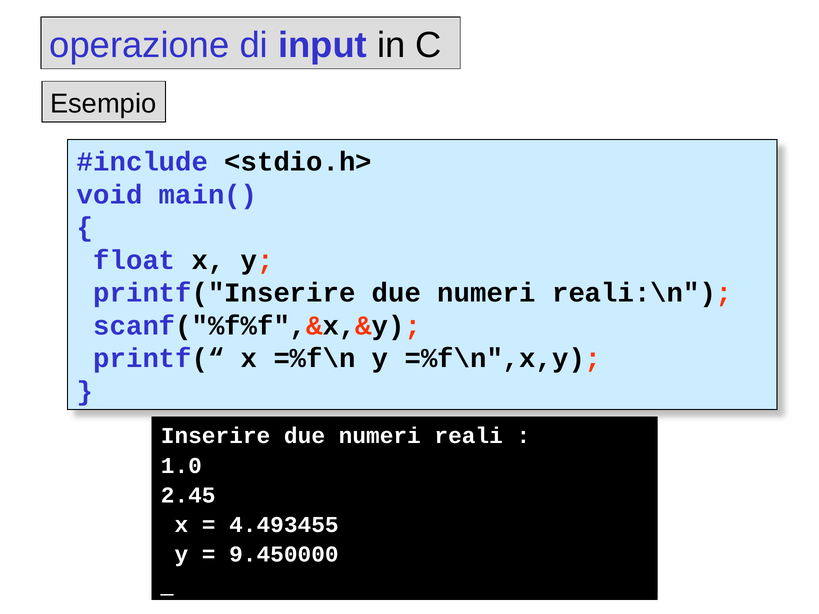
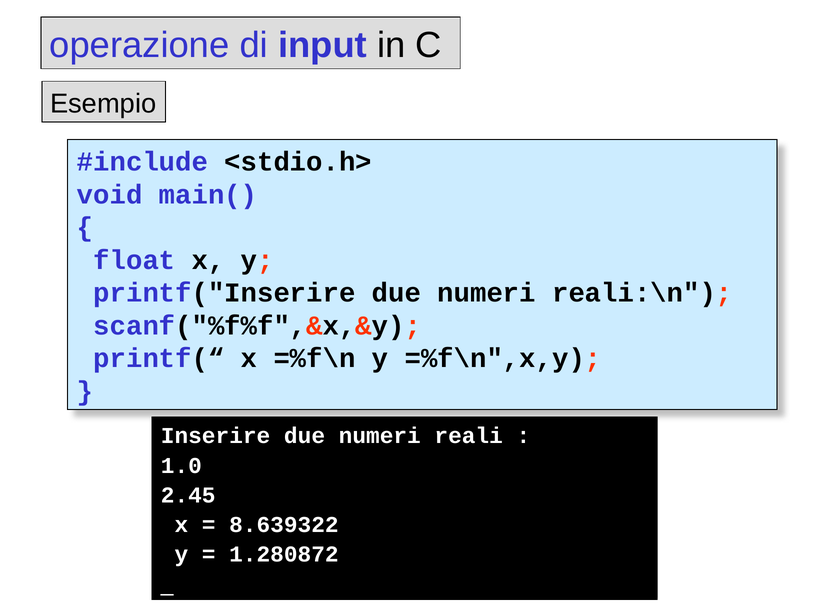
4.493455: 4.493455 -> 8.639322 (284, 525)
9.450000: 9.450000 -> 1.280872 (284, 555)
